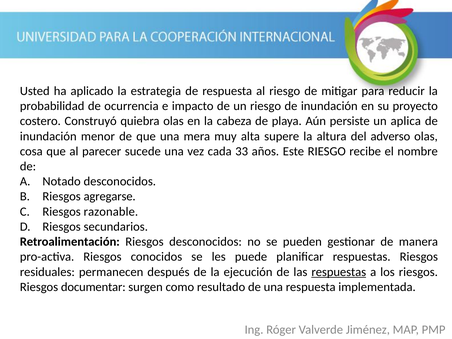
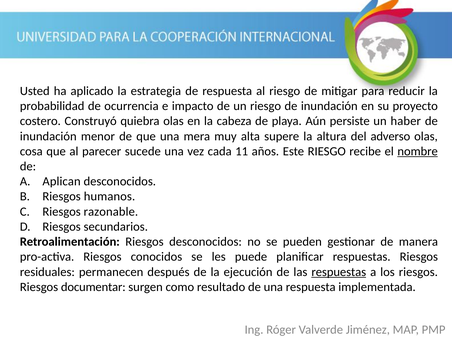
aplica: aplica -> haber (406, 121)
33: 33 -> 11 (242, 151)
nombre underline: none -> present (418, 151)
Notado: Notado -> Aplican (62, 181)
agregarse: agregarse -> humanos (109, 196)
